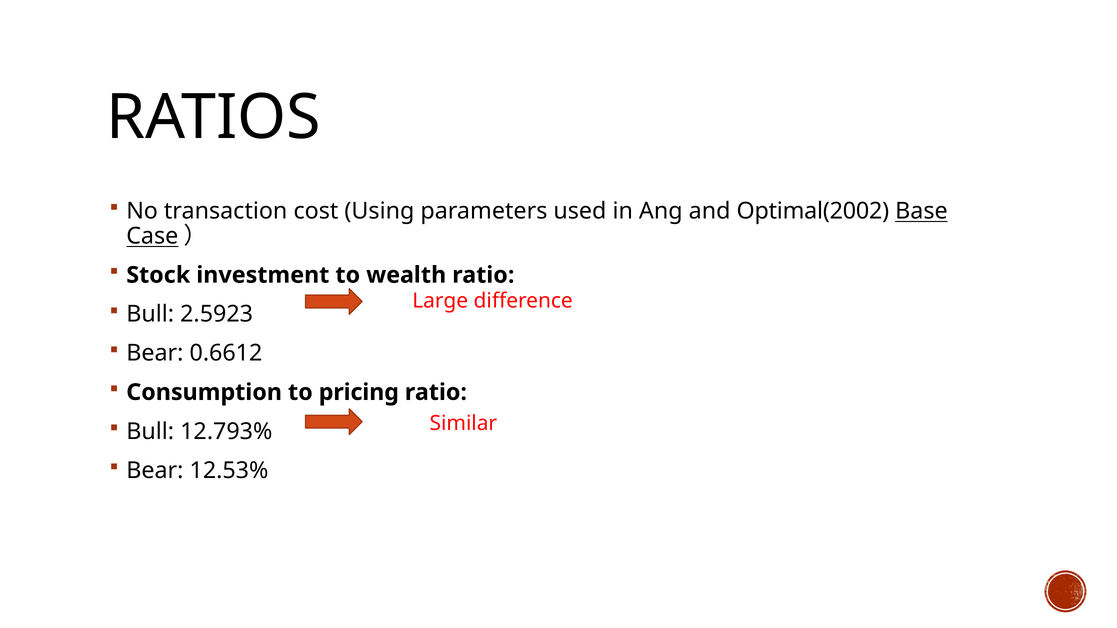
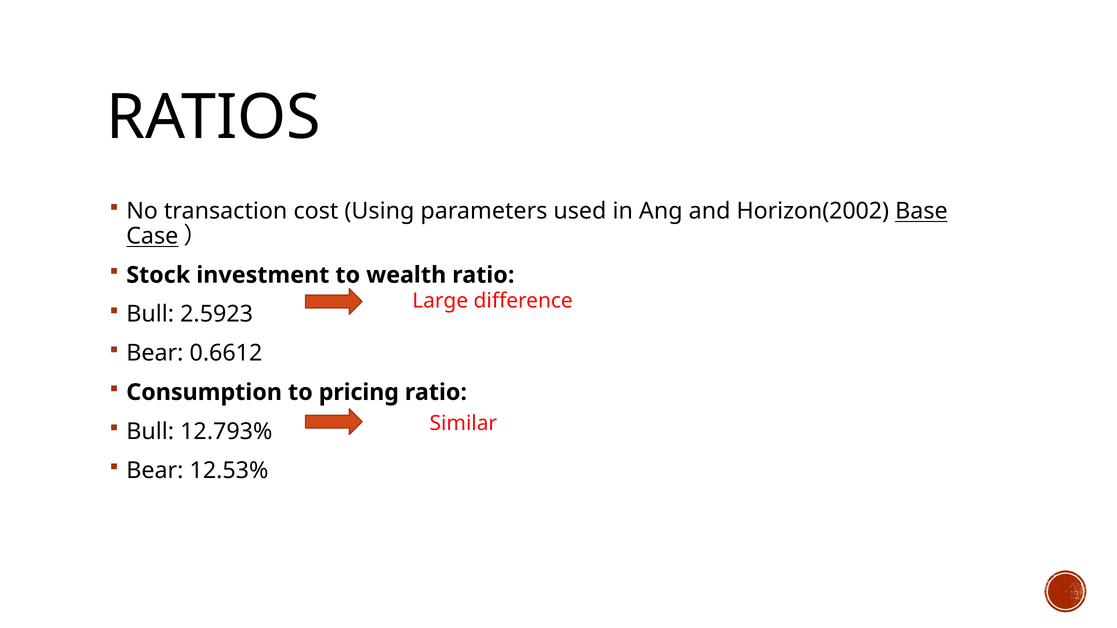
Optimal(2002: Optimal(2002 -> Horizon(2002 (813, 211)
